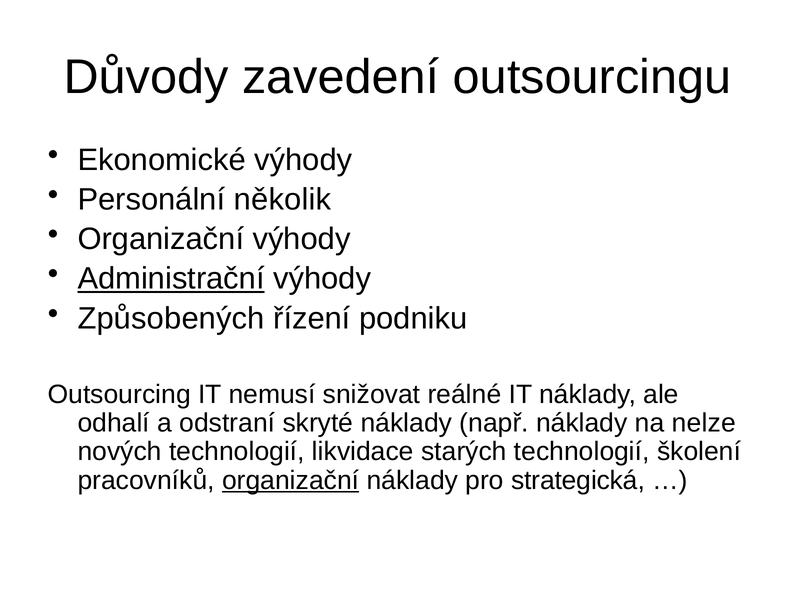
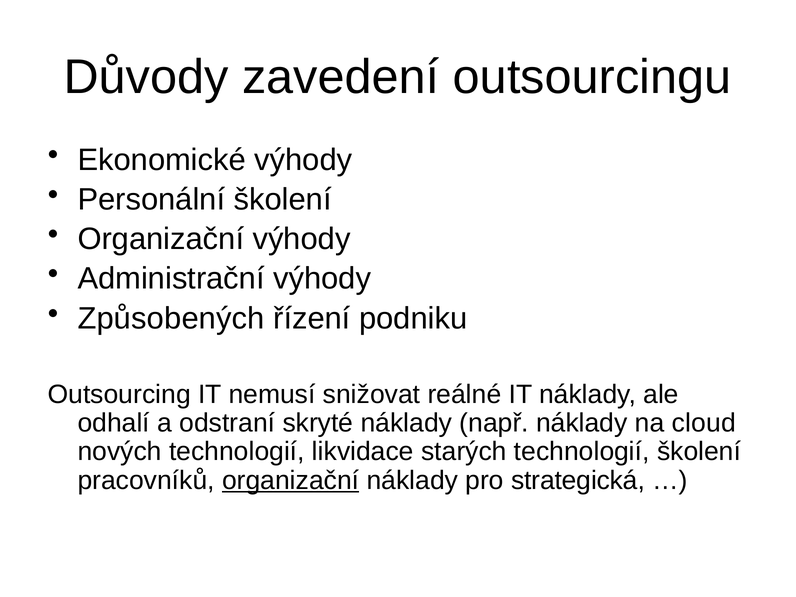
Personální několik: několik -> školení (283, 199)
Administrační underline: present -> none (171, 279)
nelze: nelze -> cloud (704, 423)
